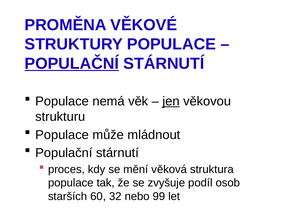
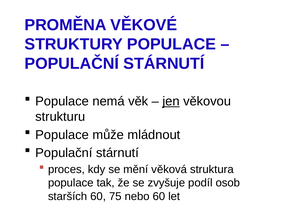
POPULAČNÍ underline: present -> none (72, 63)
32: 32 -> 75 (115, 196)
nebo 99: 99 -> 60 (159, 196)
